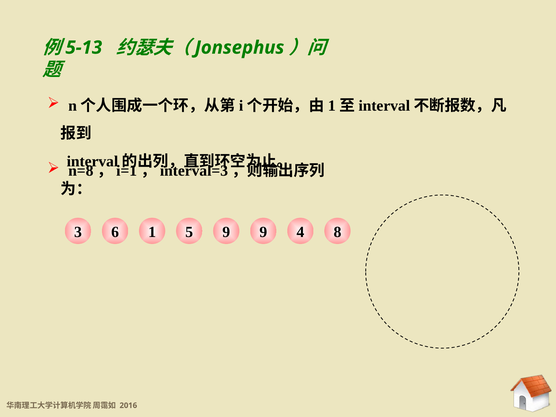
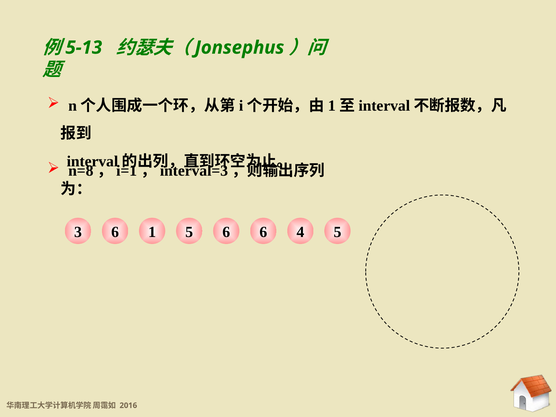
1 9: 9 -> 6 (226, 232)
6 9: 9 -> 6 (263, 232)
3 8: 8 -> 5 (337, 232)
